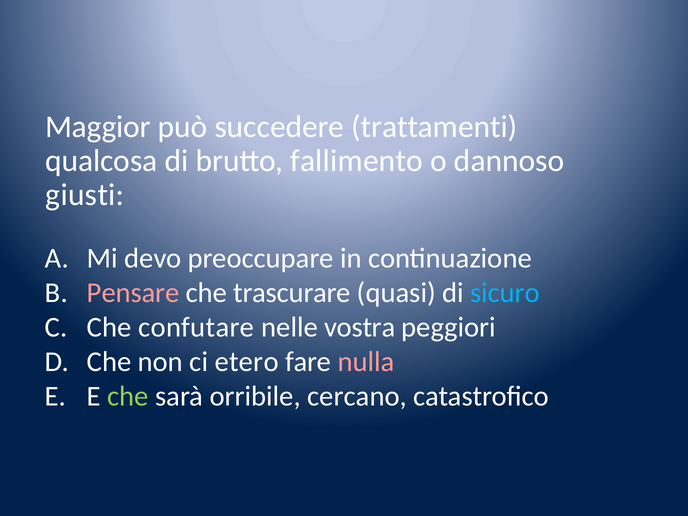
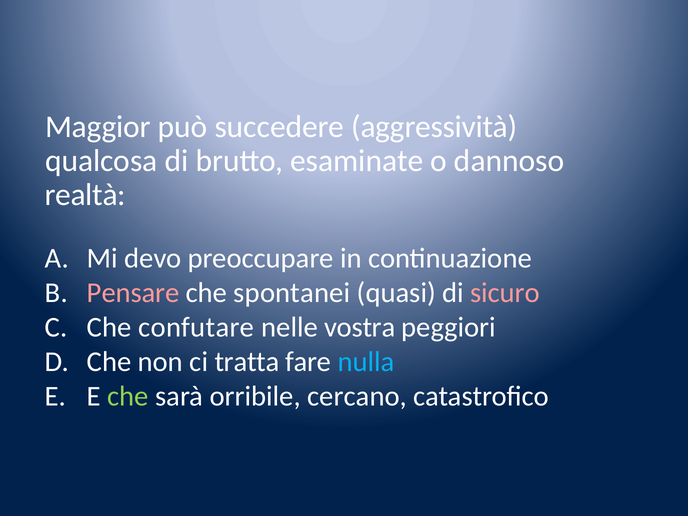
trattamenti: trattamenti -> aggressività (434, 127)
fallimento: fallimento -> esaminate (357, 161)
giusti: giusti -> realtà (85, 195)
trascurare: trascurare -> spontanei (292, 293)
sicuro colour: light blue -> pink (505, 293)
etero: etero -> tratta (247, 362)
nulla colour: pink -> light blue (366, 362)
